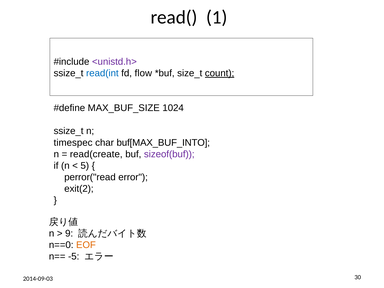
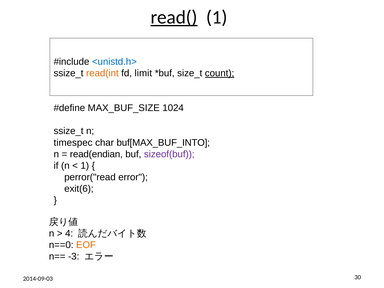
read( underline: none -> present (174, 17)
<unistd.h> colour: purple -> blue (114, 62)
read(int colour: blue -> orange (102, 73)
flow: flow -> limit (143, 73)
read(create: read(create -> read(endian (96, 154)
5: 5 -> 1 (85, 166)
exit(2: exit(2 -> exit(6 (79, 189)
9: 9 -> 4 (69, 233)
-5: -5 -> -3 (74, 256)
